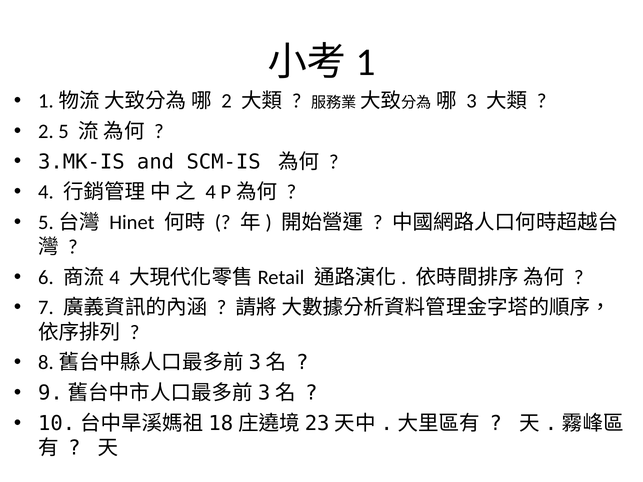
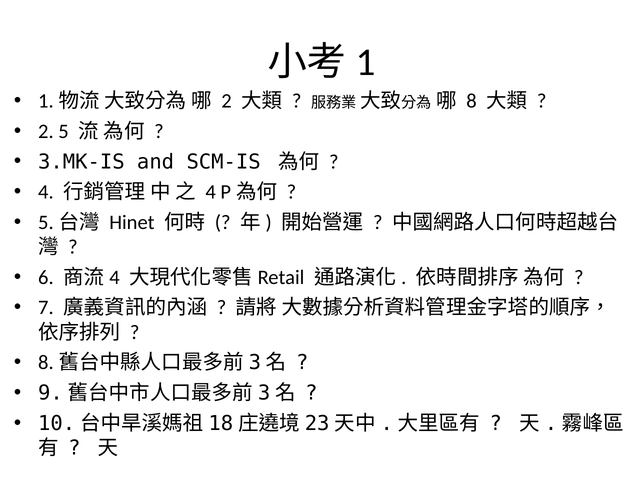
3: 3 -> 8 (471, 101)
